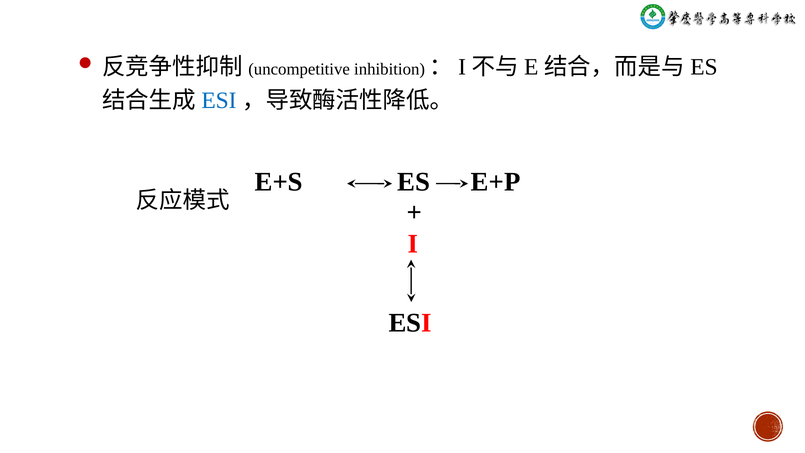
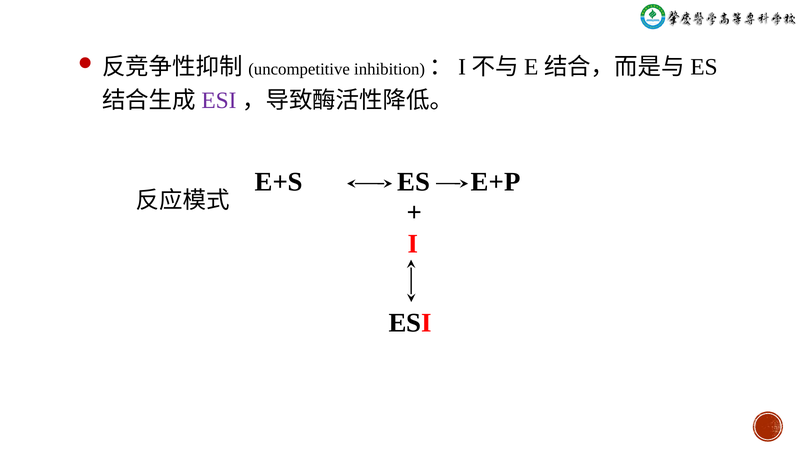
ESI colour: blue -> purple (219, 100)
